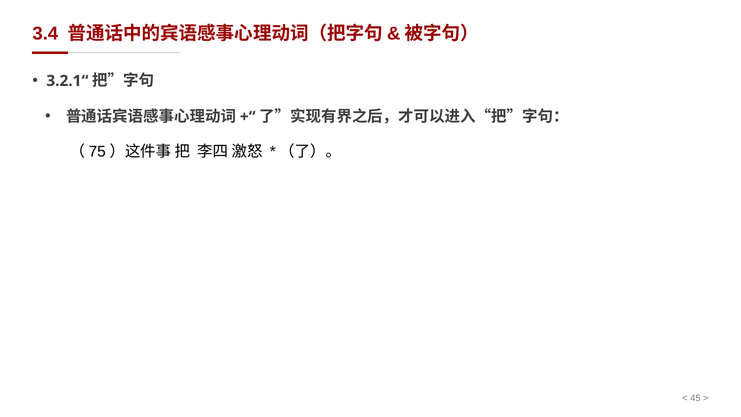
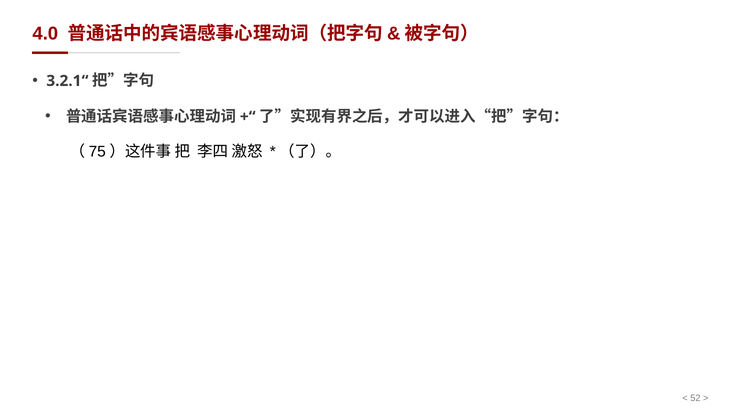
3.4: 3.4 -> 4.0 (45, 33)
45: 45 -> 52 (695, 398)
